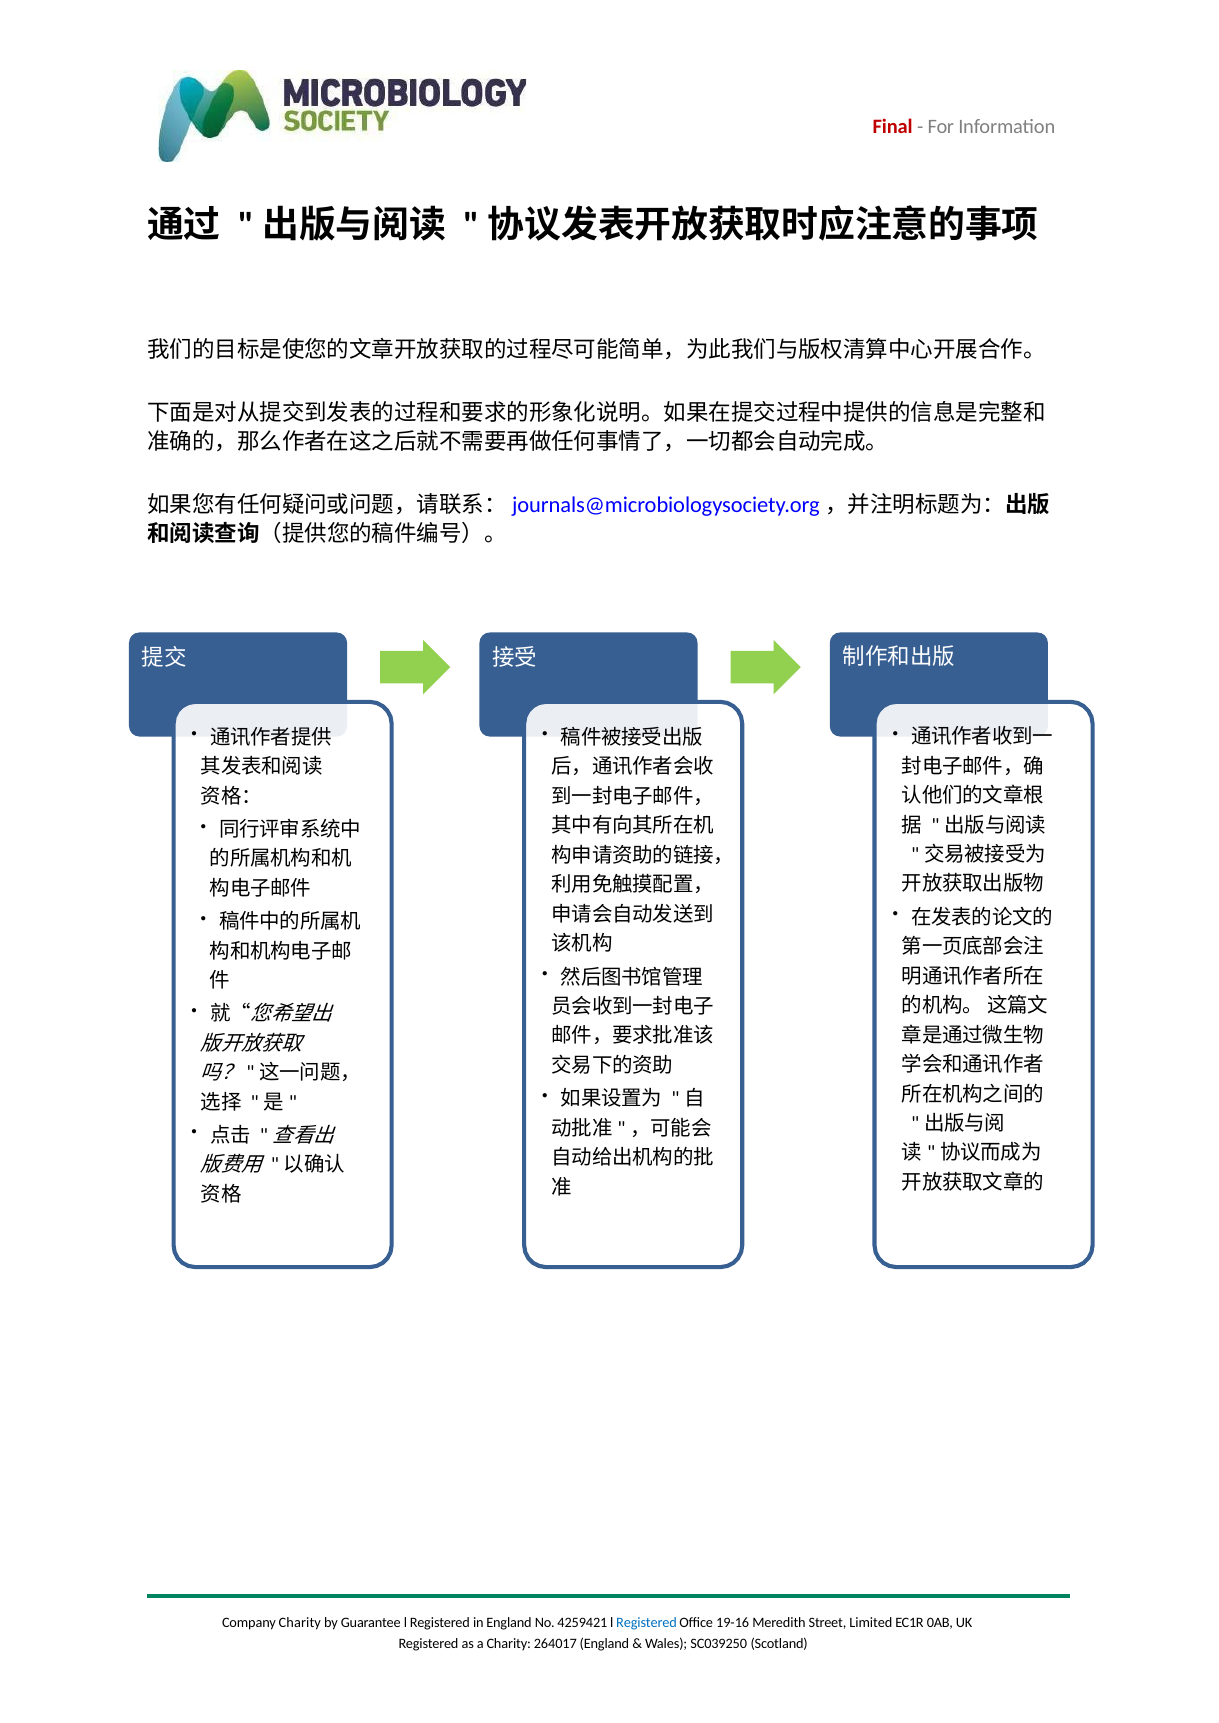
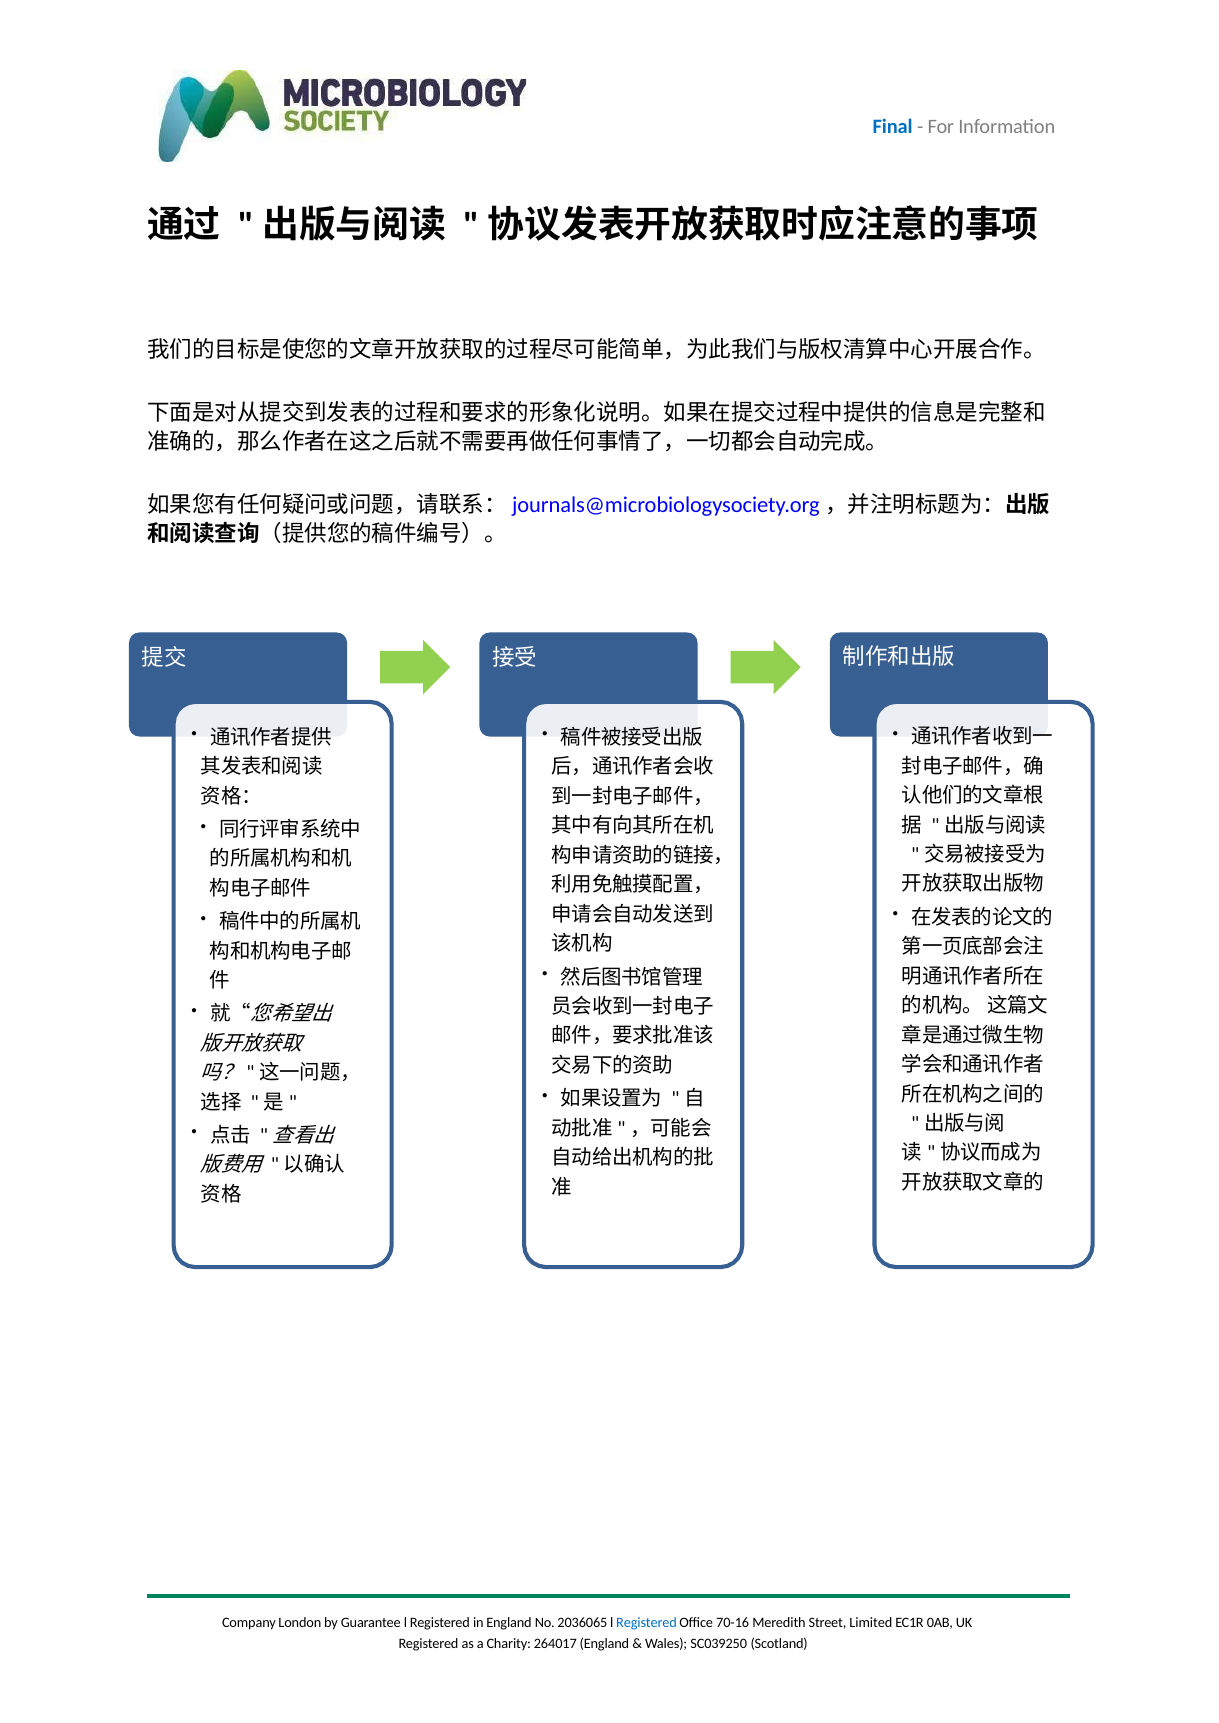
Final colour: red -> blue (893, 127)
Company Charity: Charity -> London (300, 1623)
4259421: 4259421 -> 2036065 (582, 1623)
19-16: 19-16 -> 70-16 (733, 1623)
